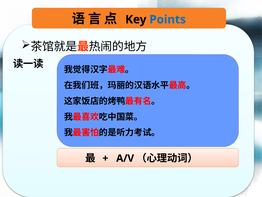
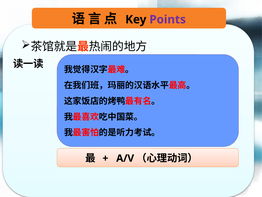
Points colour: blue -> purple (168, 19)
